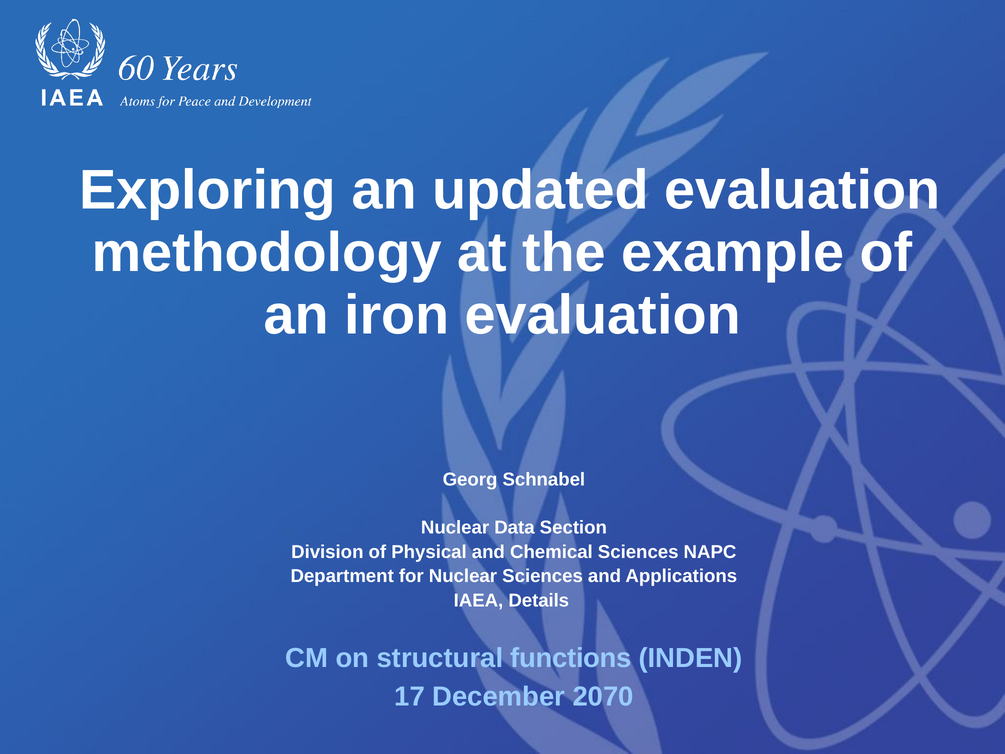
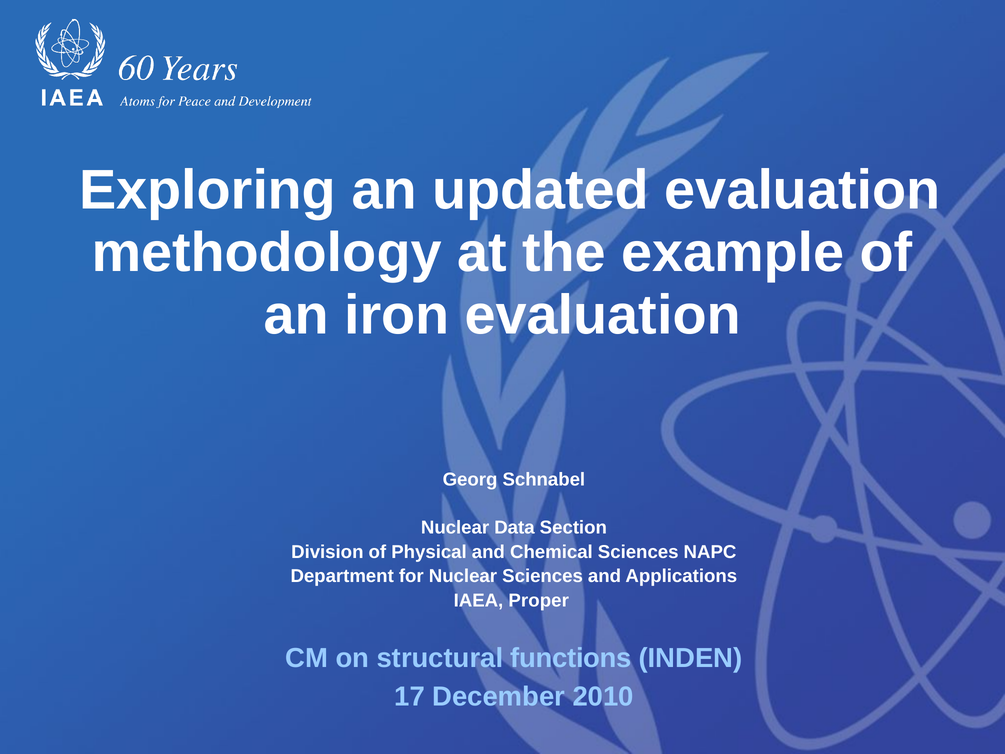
Details: Details -> Proper (539, 600)
2070: 2070 -> 2010 (603, 696)
